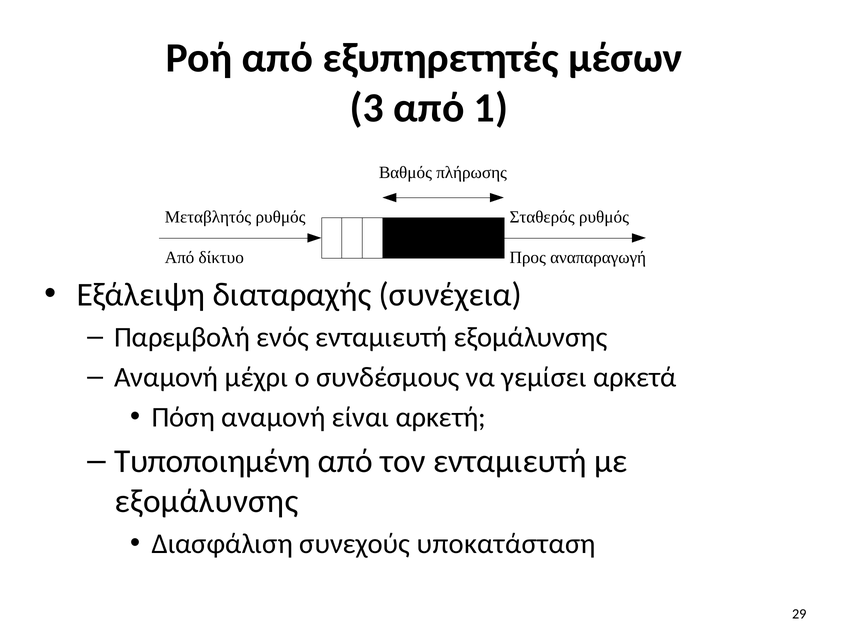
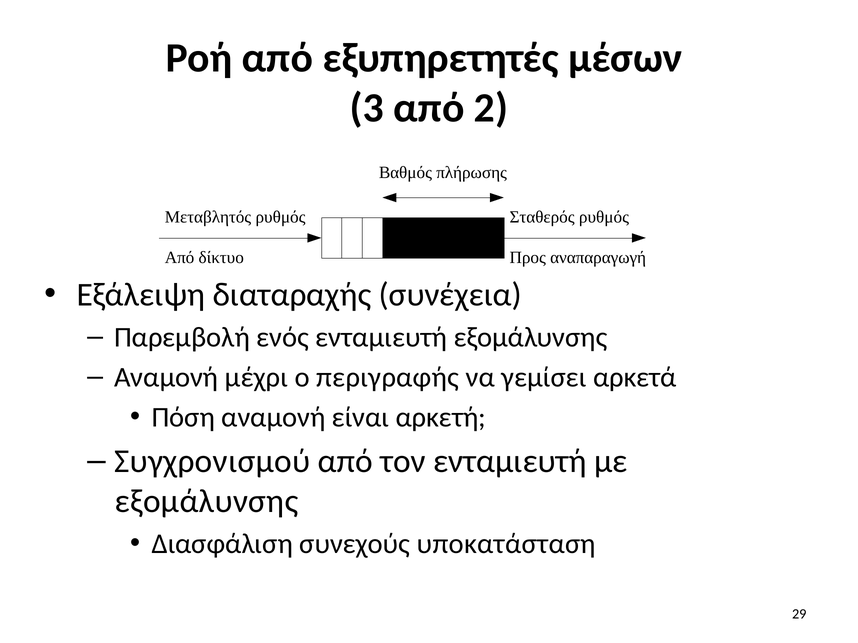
1: 1 -> 2 (491, 108)
συνδέσμους: συνδέσμους -> περιγραφής (388, 378)
Τυποποιημένη: Τυποποιημένη -> Συγχρονισμού (212, 462)
